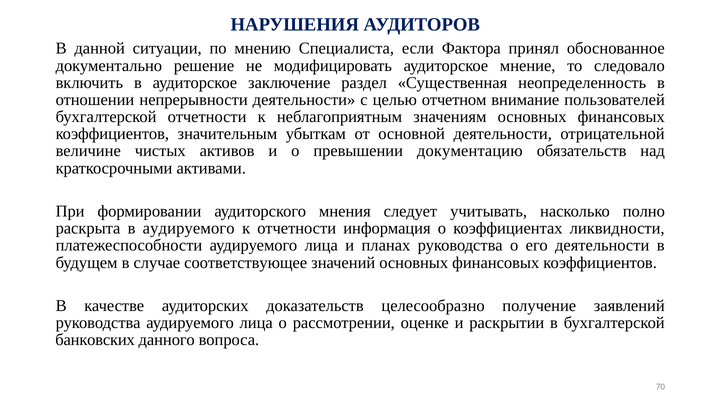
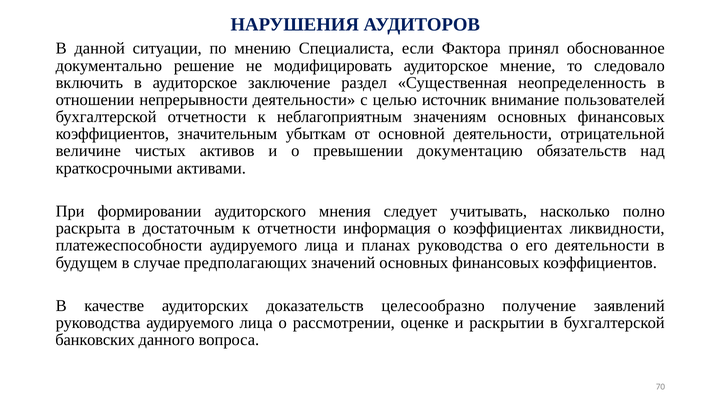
отчетном: отчетном -> источник (454, 100)
в аудируемого: аудируемого -> достаточным (189, 228)
соответствующее: соответствующее -> предполагающих (246, 263)
